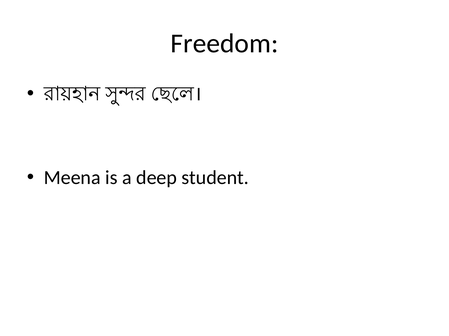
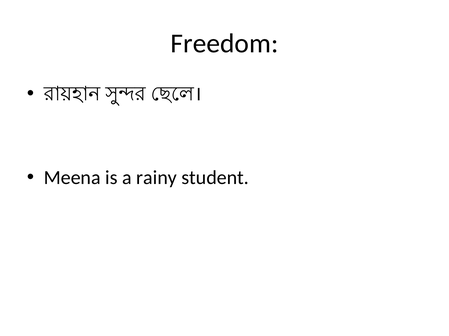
deep: deep -> rainy (157, 178)
